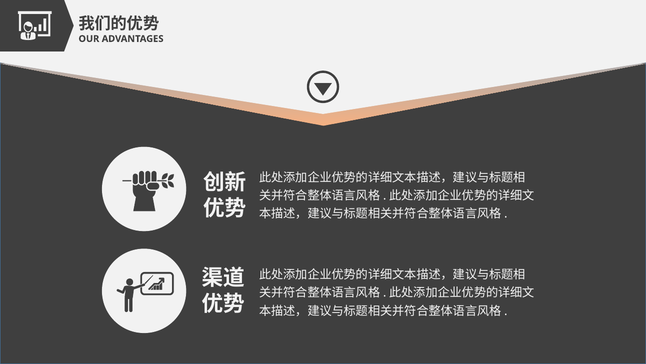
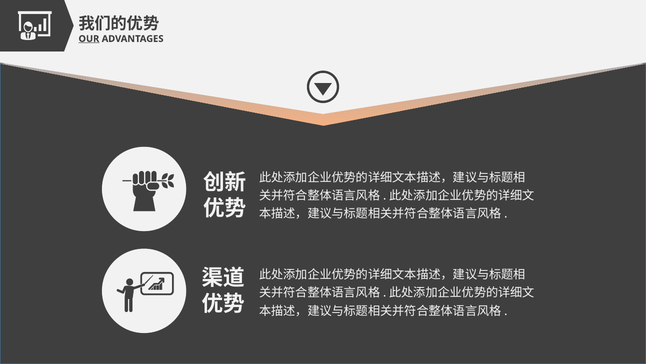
OUR underline: none -> present (89, 39)
